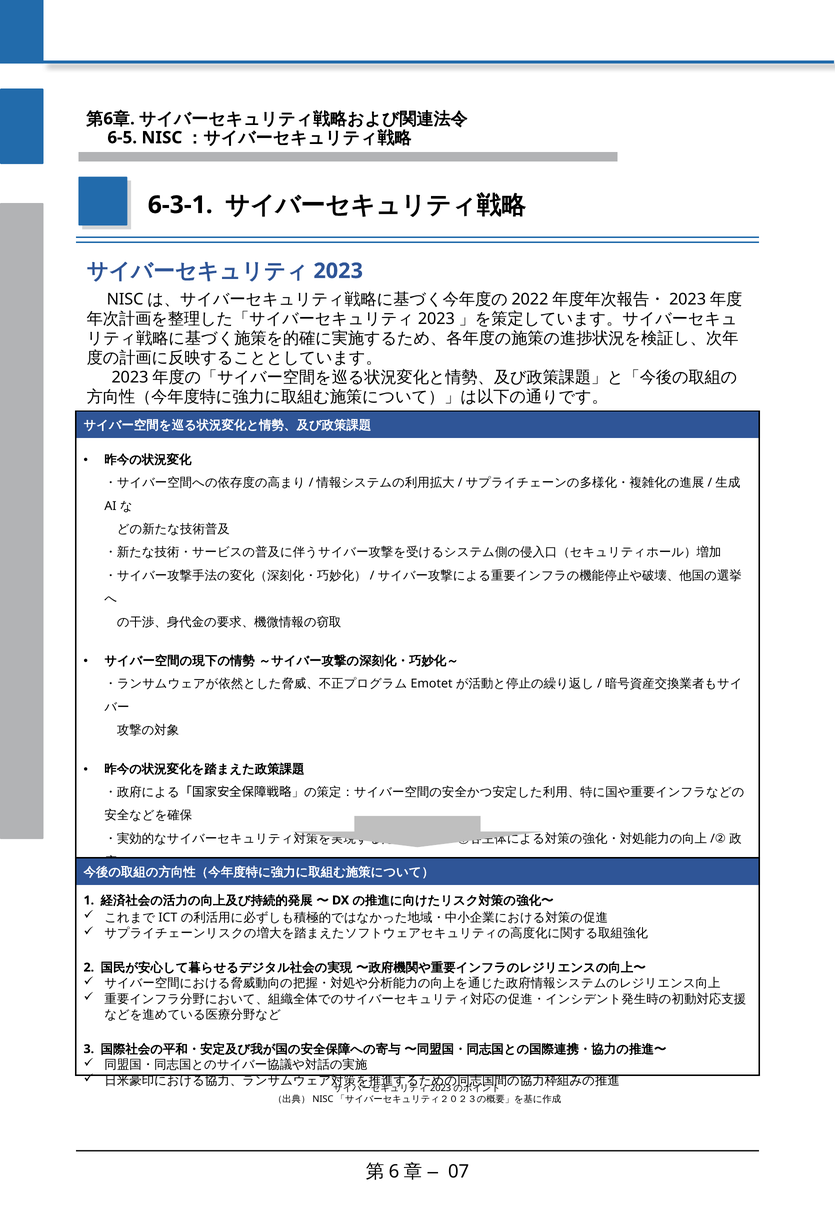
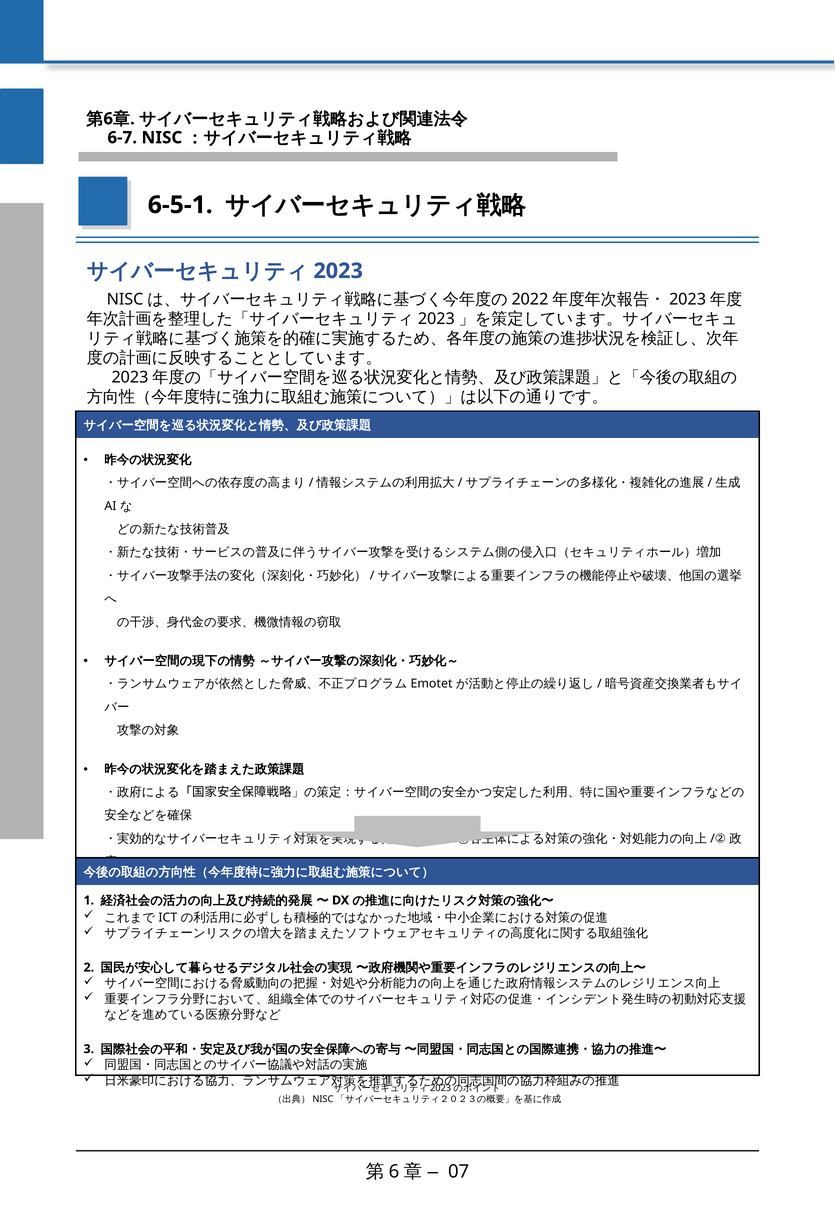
6-5: 6-5 -> 6-7 (122, 138)
6-3-1: 6-3-1 -> 6-5-1 (180, 205)
